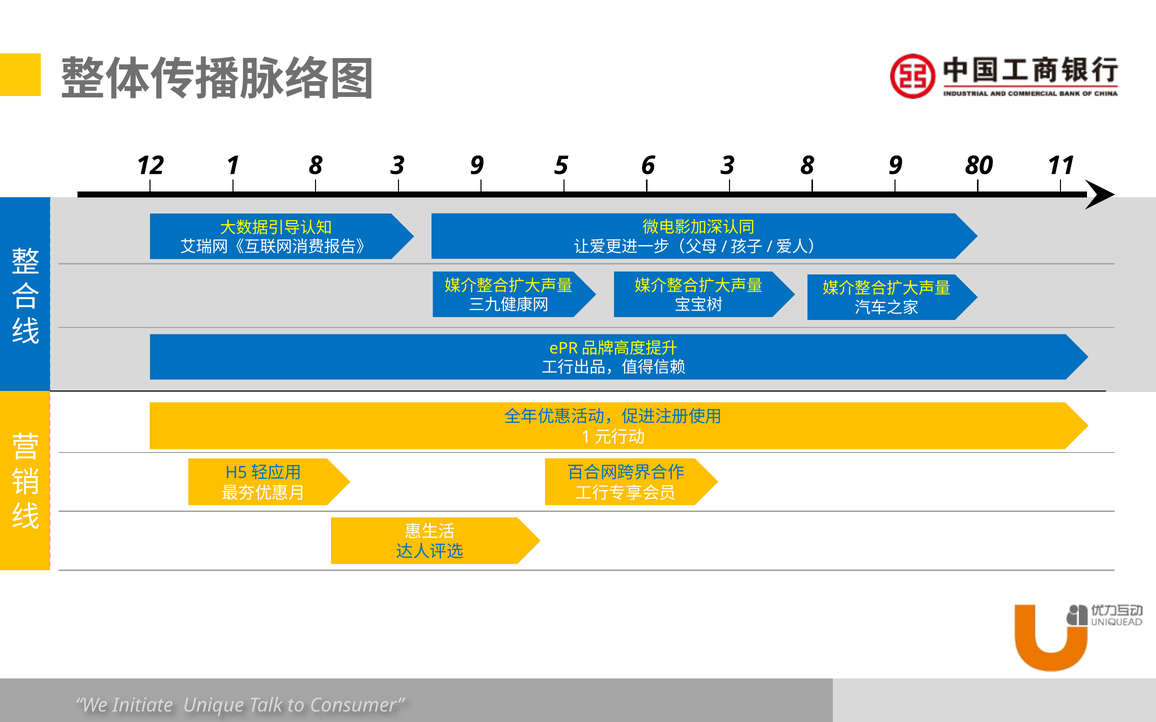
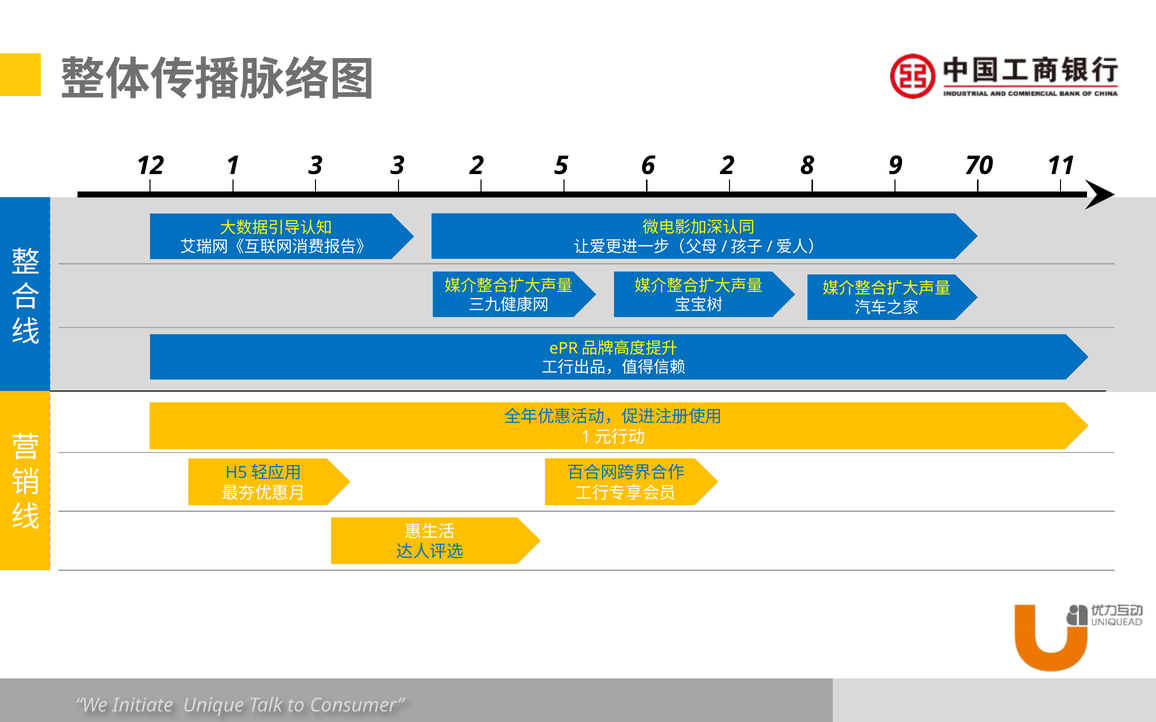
1 8: 8 -> 3 (316, 166)
3 9: 9 -> 2 (477, 166)
6 3: 3 -> 2 (728, 166)
80: 80 -> 70 (979, 166)
